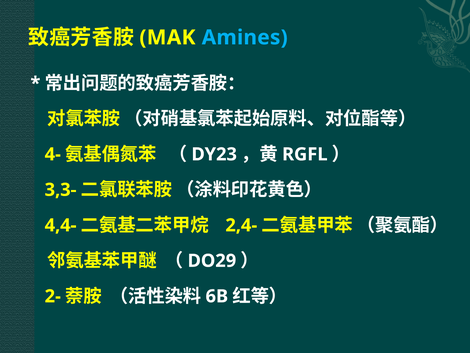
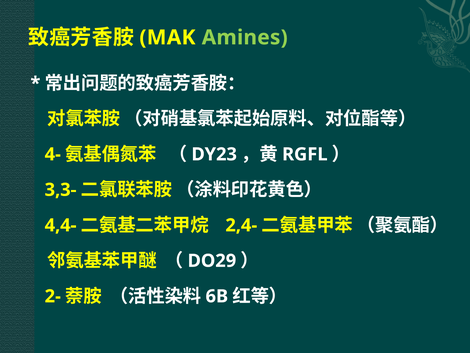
Amines colour: light blue -> light green (245, 37)
